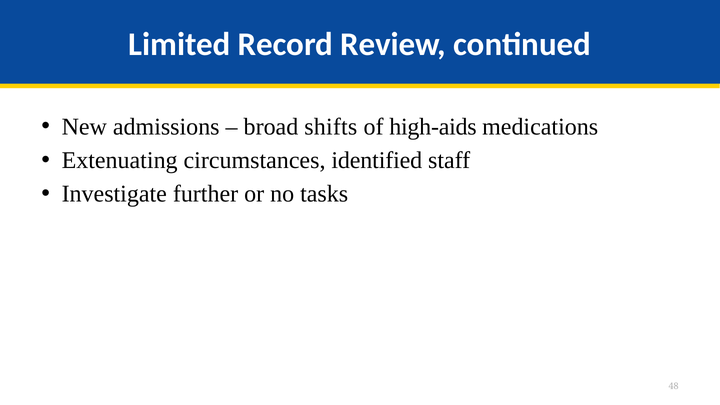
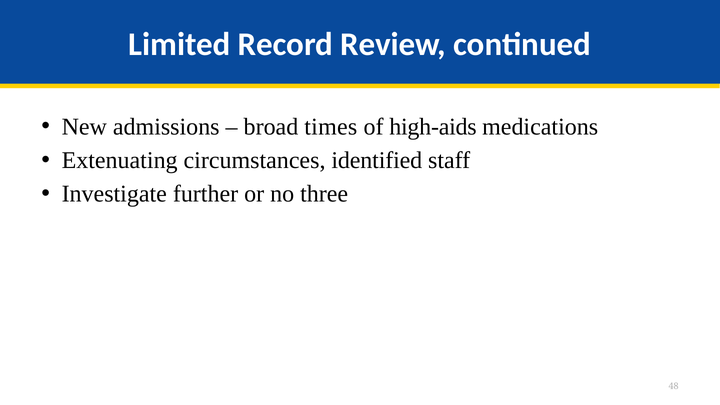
shifts: shifts -> times (331, 127)
tasks: tasks -> three (324, 194)
